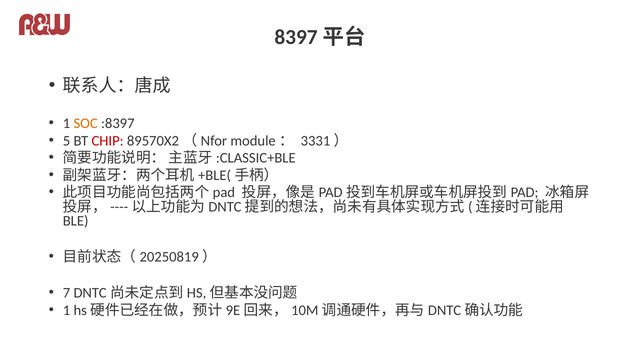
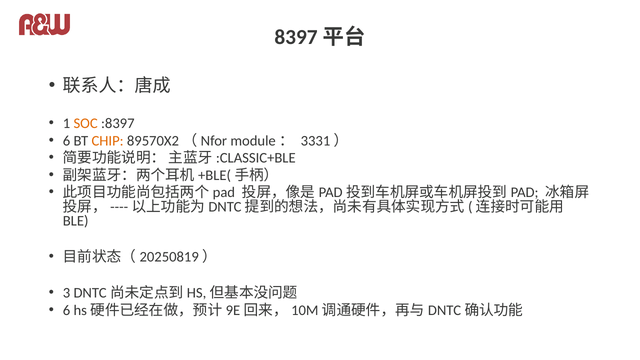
5: 5 -> 6 (67, 141)
CHIP colour: red -> orange (108, 141)
7: 7 -> 3 (67, 293)
1: 1 -> 6 (67, 310)
